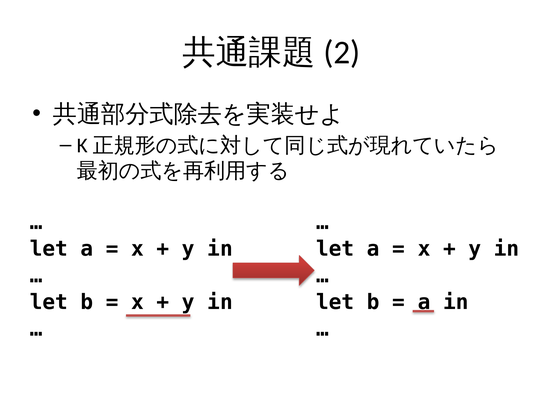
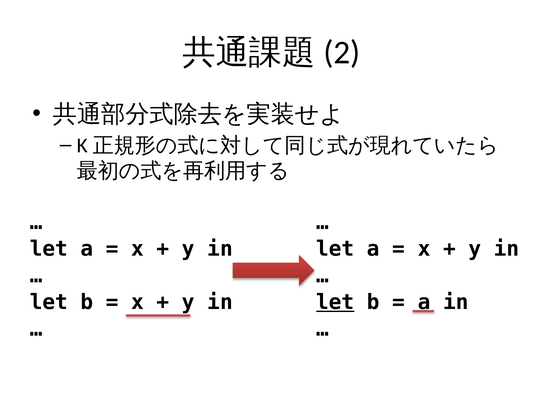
let underline: none -> present (335, 302)
